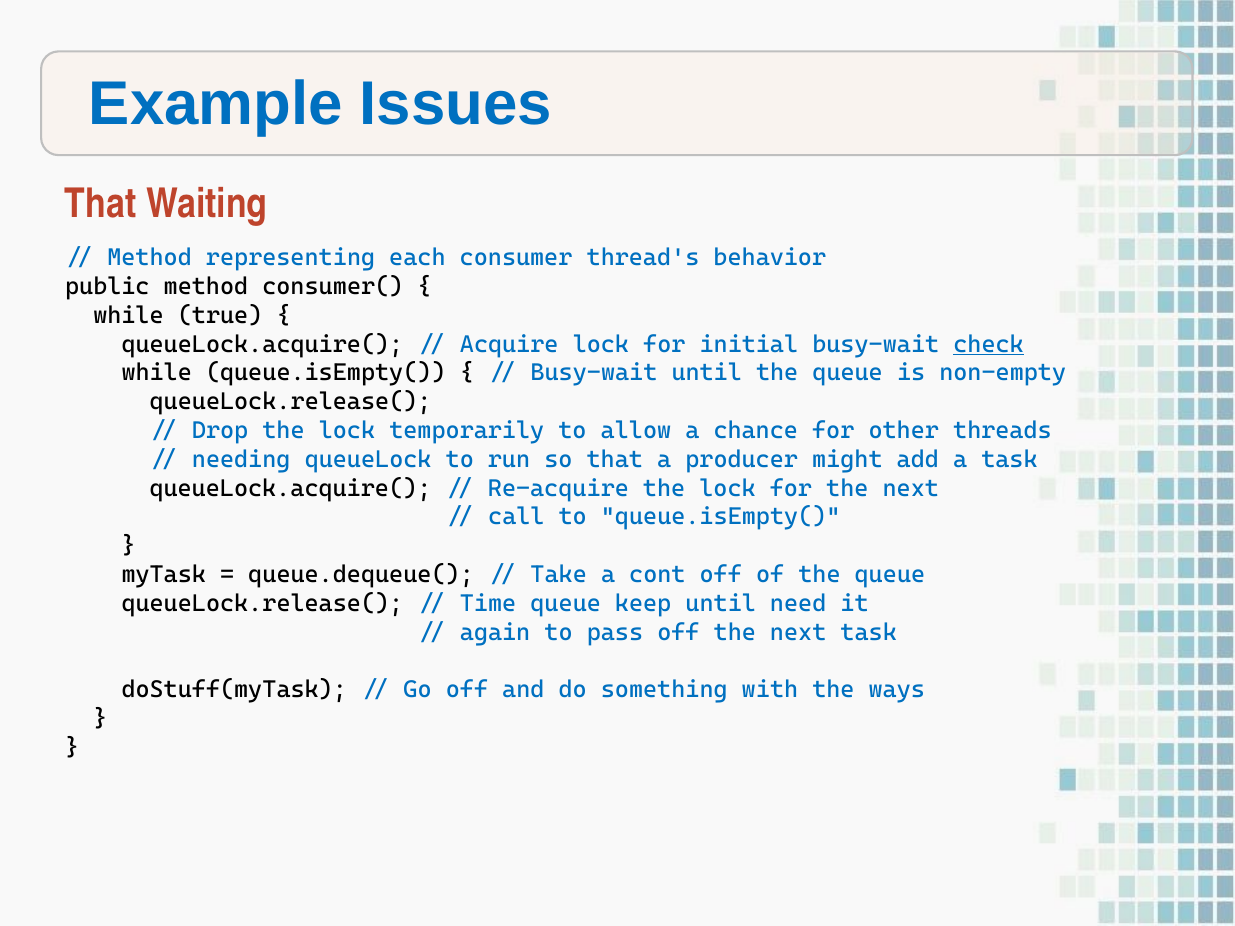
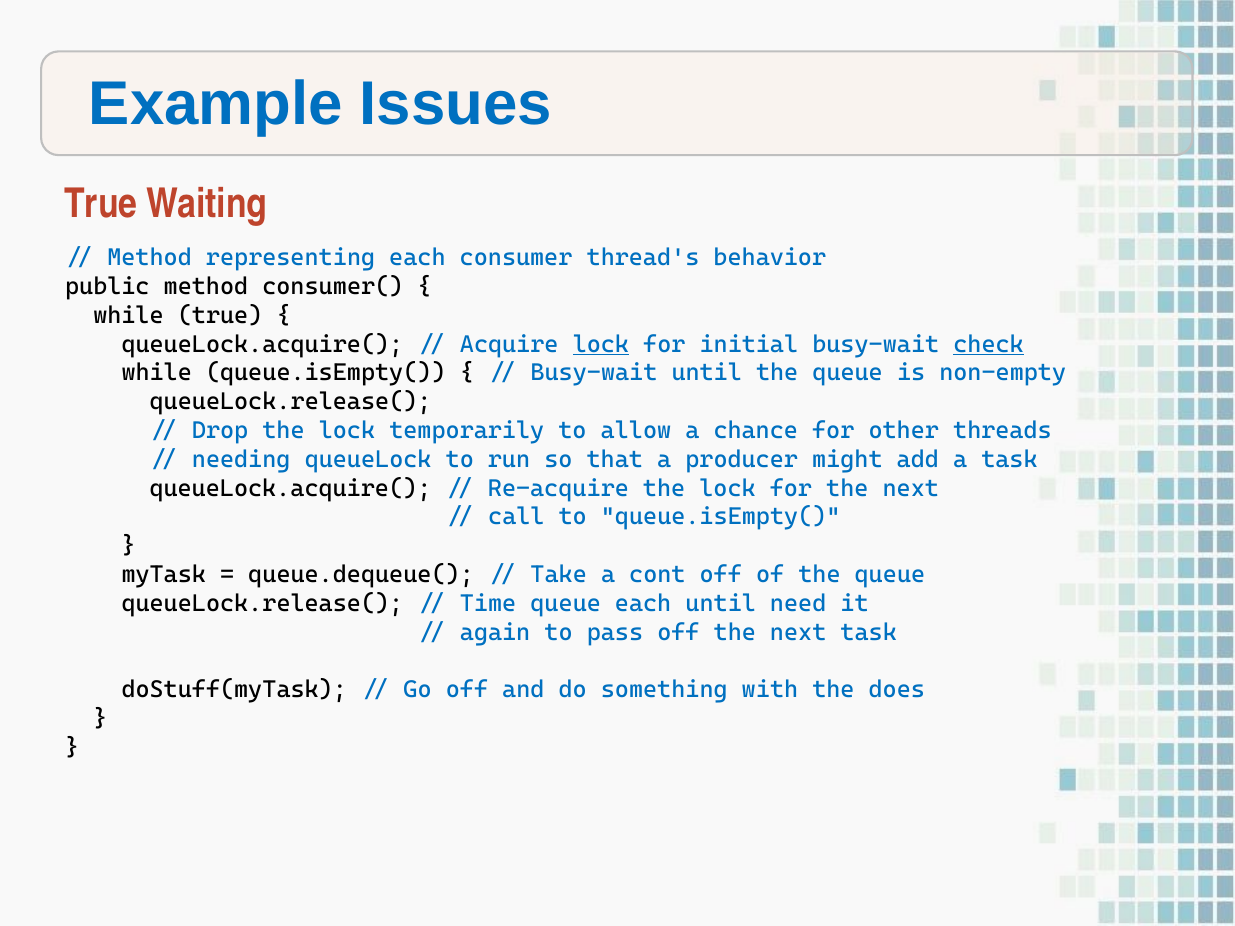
That: That -> True (101, 204)
lock underline: none -> present (601, 344)
queue keep: keep -> each (643, 604)
ways: ways -> does (897, 690)
